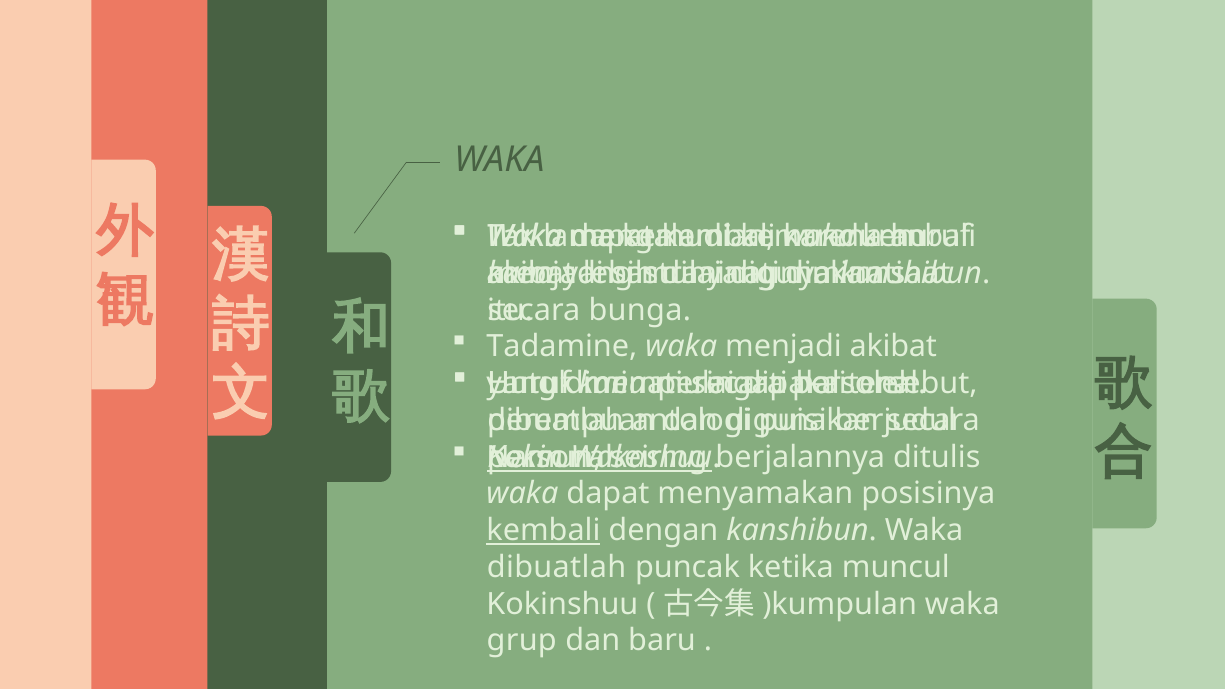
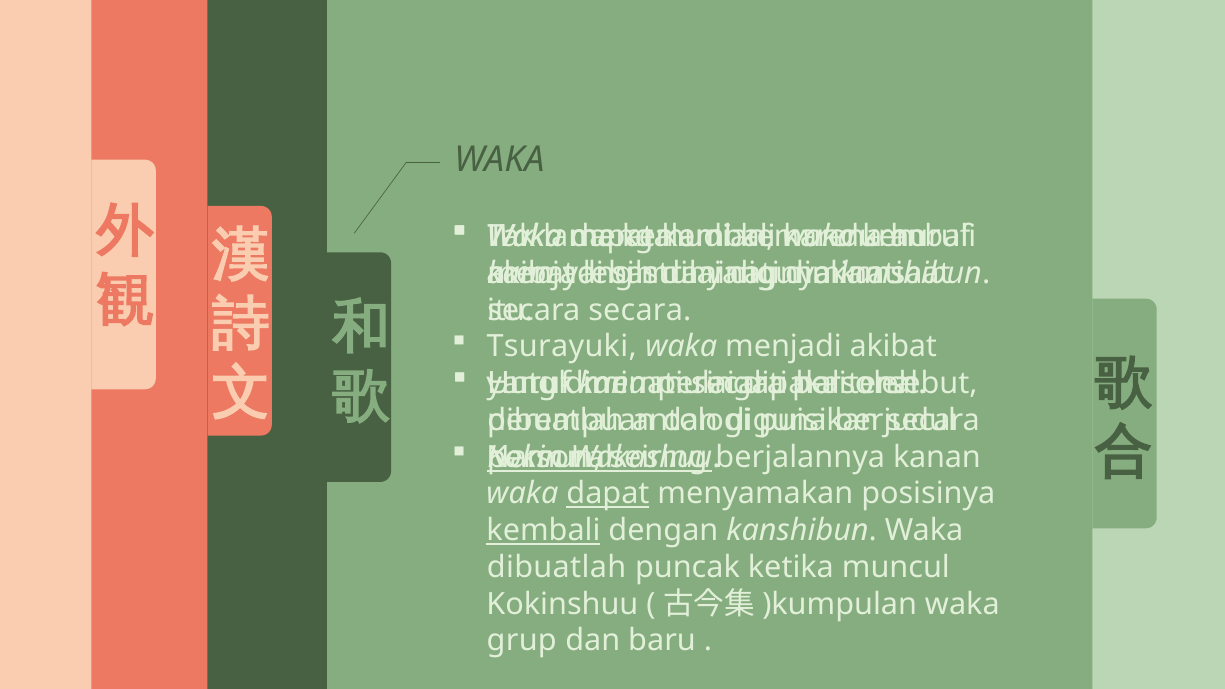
bunga: bunga -> secara (640, 310)
Tadamine: Tadamine -> Tsurayuki (562, 347)
ditulis: ditulis -> kanan (937, 457)
dapat underline: none -> present (608, 494)
